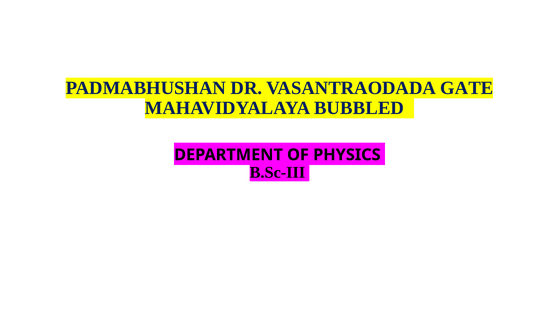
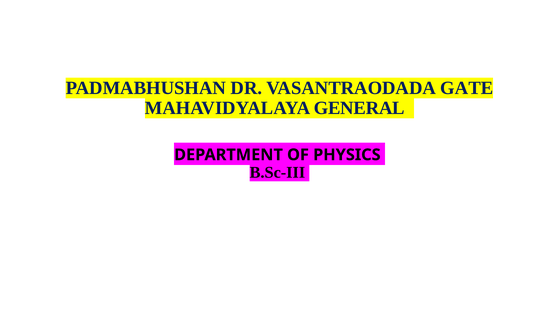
BUBBLED: BUBBLED -> GENERAL (359, 108)
